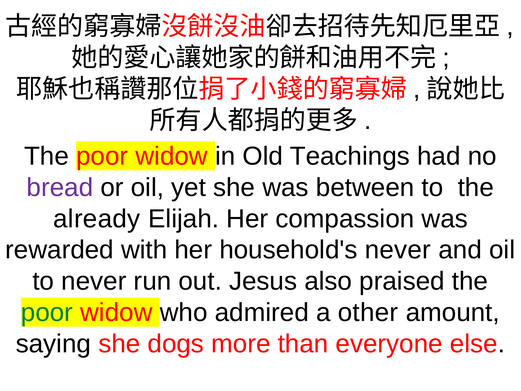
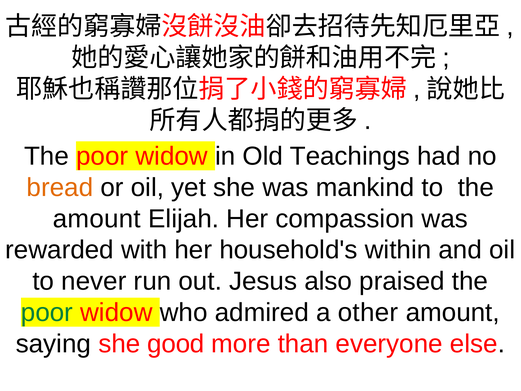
bread colour: purple -> orange (60, 187)
between: between -> mankind (365, 187)
already: already -> amount (97, 219)
household's never: never -> within (398, 250)
dogs: dogs -> good (176, 344)
